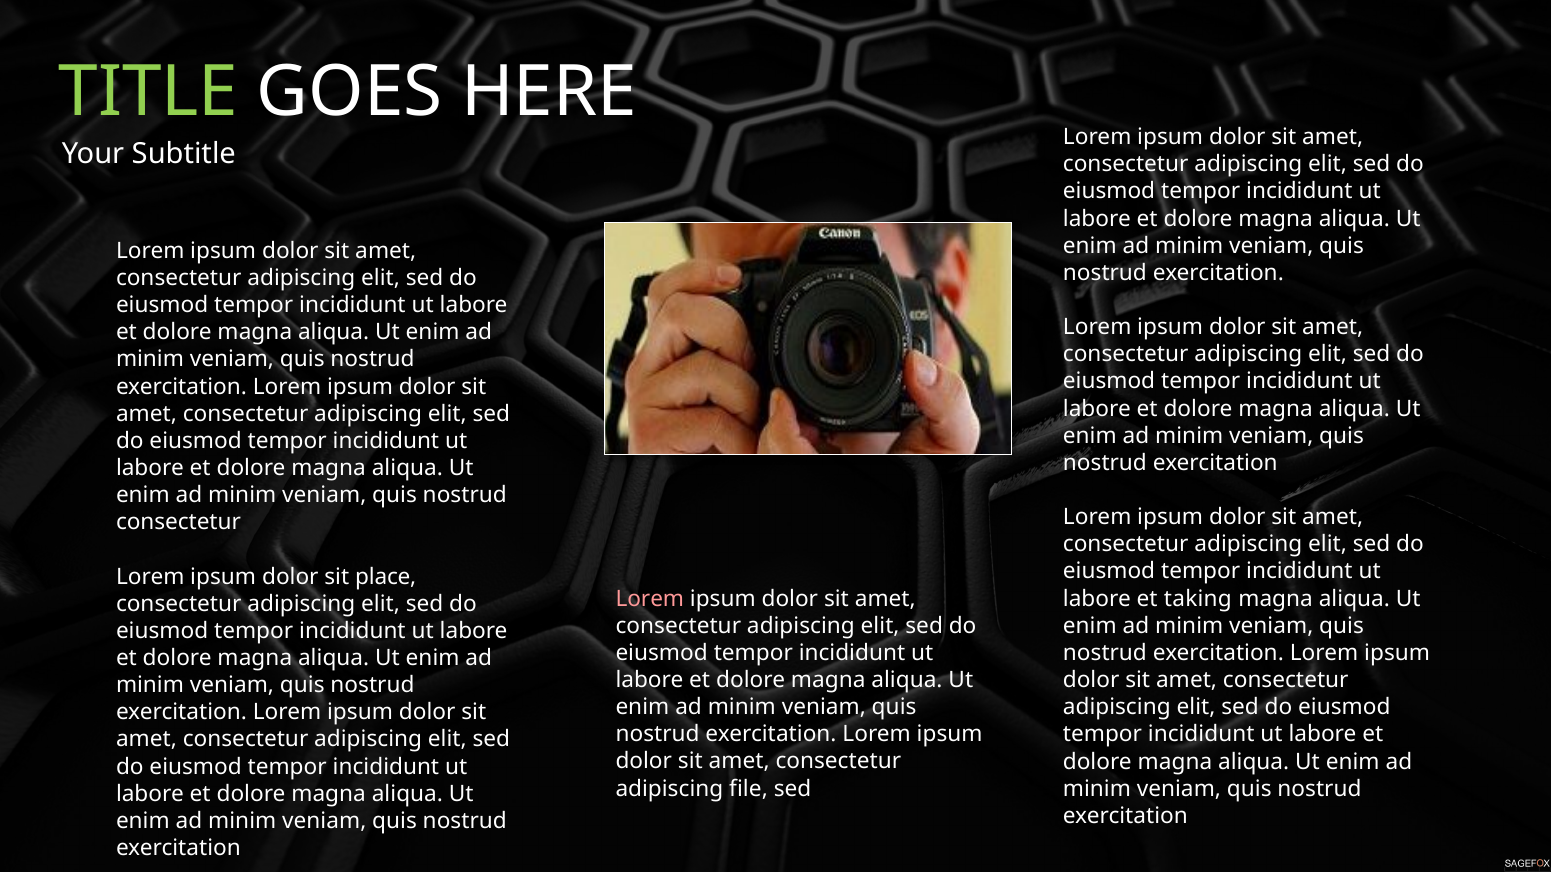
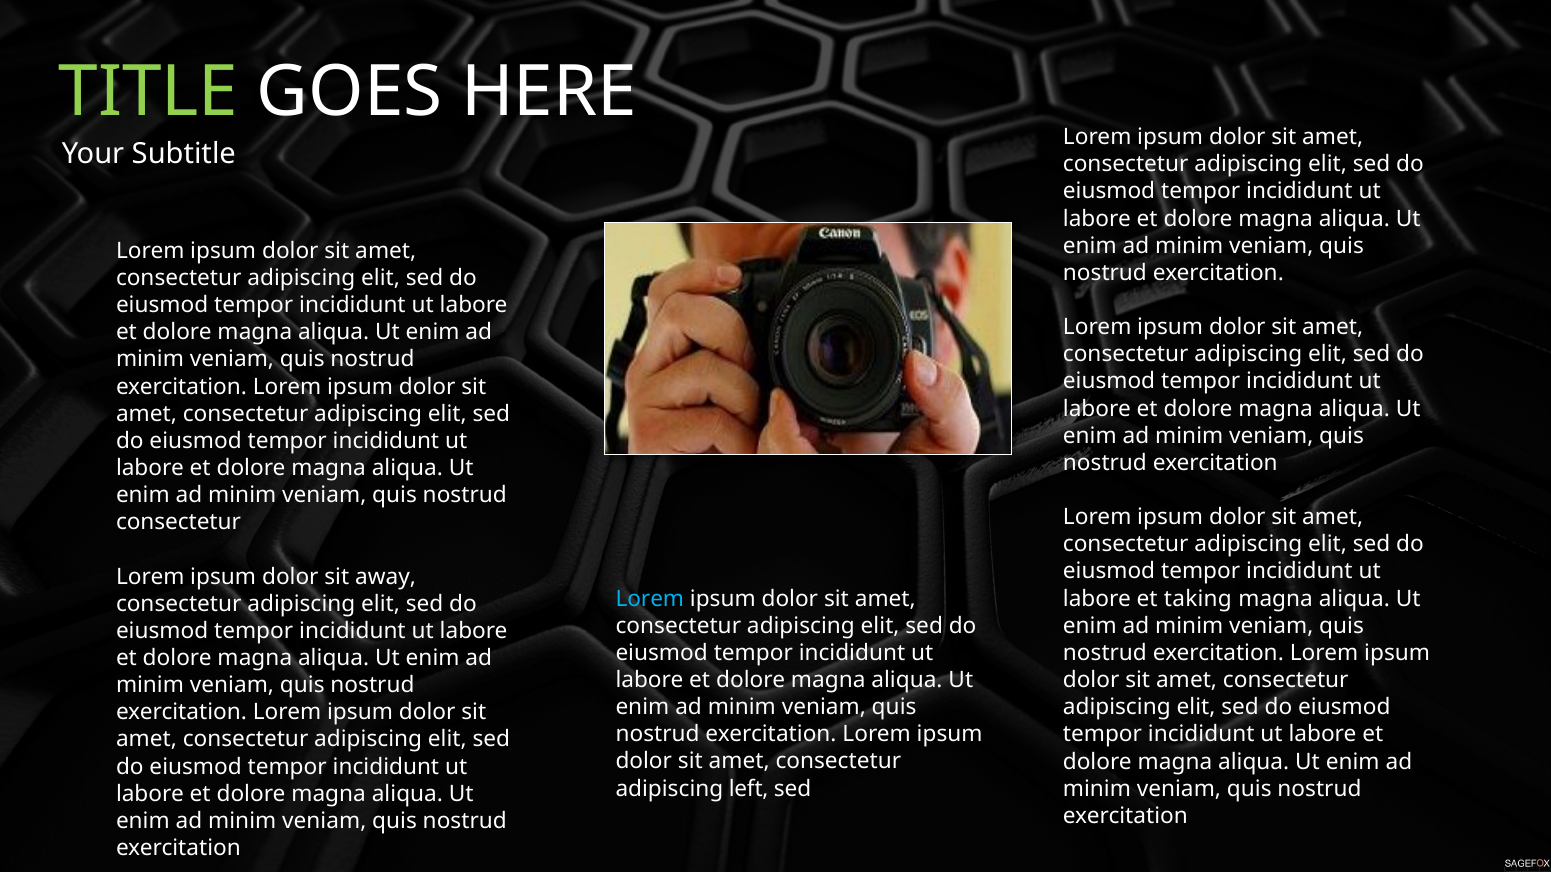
place: place -> away (386, 577)
Lorem colour: pink -> light blue (650, 599)
file: file -> left (749, 789)
